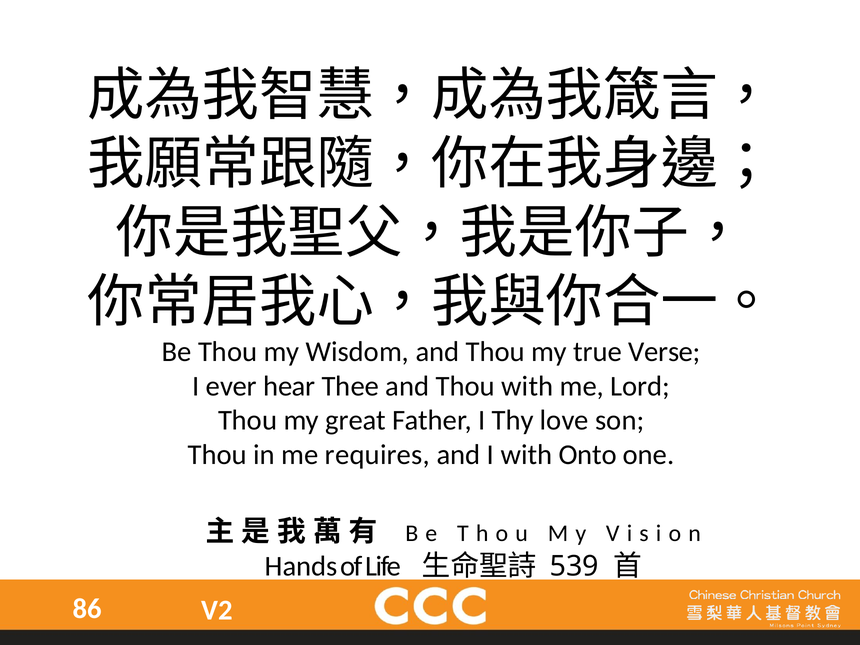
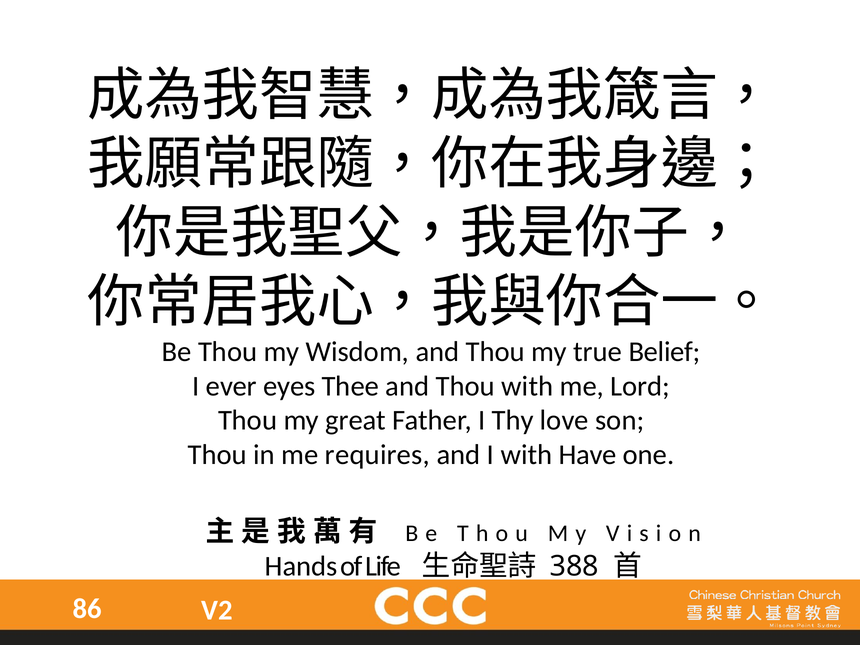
Verse: Verse -> Belief (665, 352)
hear: hear -> eyes (289, 386)
Onto: Onto -> Have (588, 455)
539: 539 -> 388 (574, 566)
